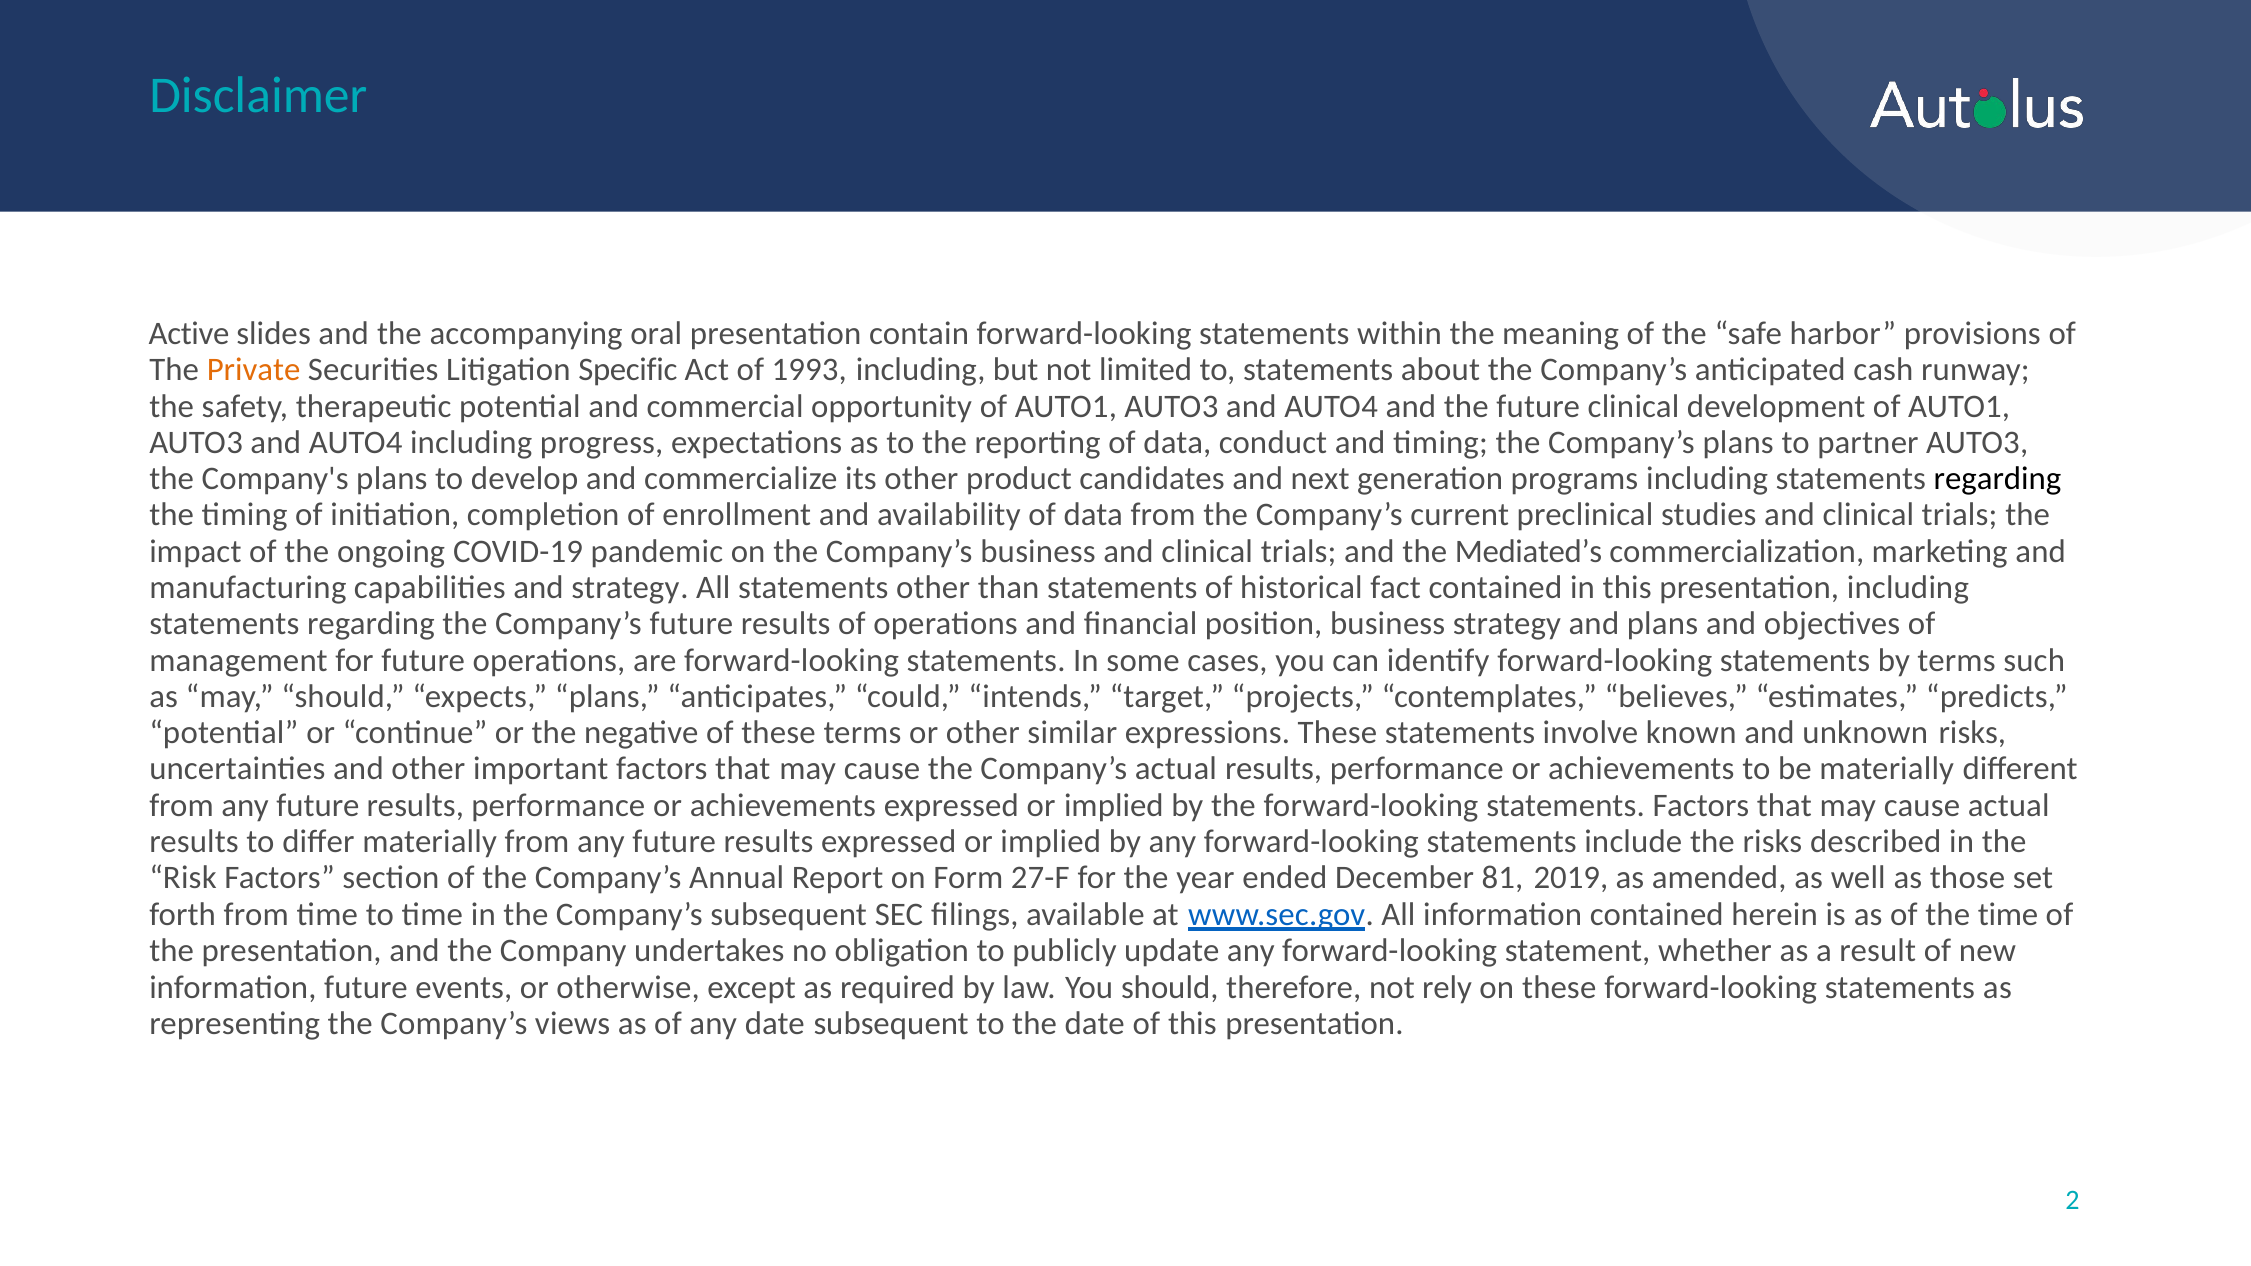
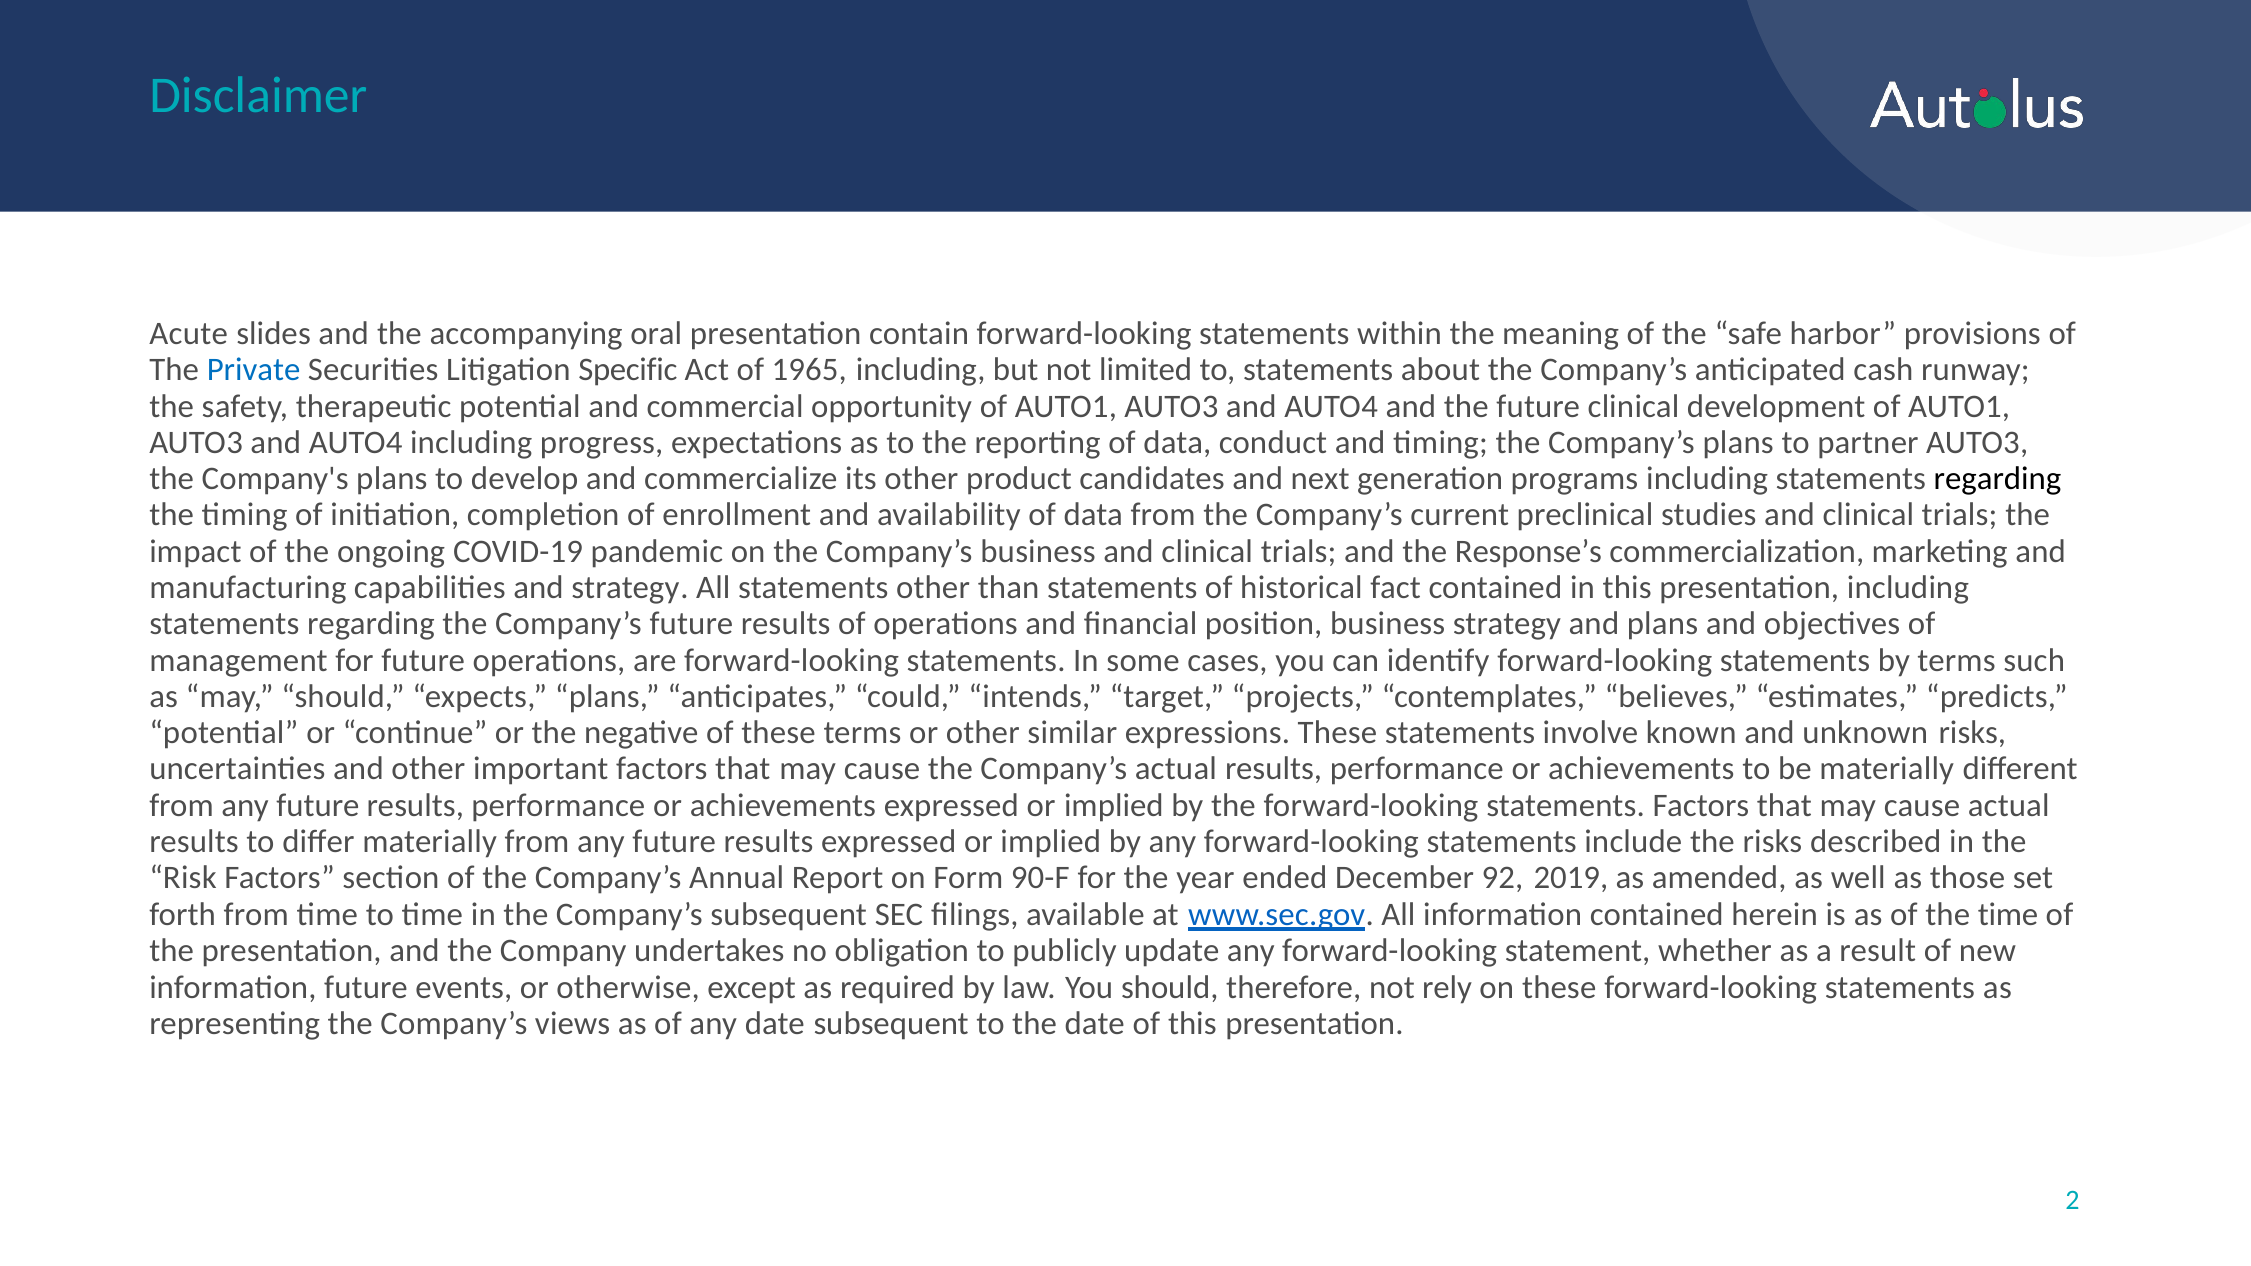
Active: Active -> Acute (189, 334)
Private colour: orange -> blue (254, 370)
1993: 1993 -> 1965 (809, 370)
Mediated’s: Mediated’s -> Response’s (1529, 551)
27-F: 27-F -> 90-F (1040, 878)
81: 81 -> 92 (1503, 878)
